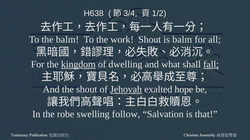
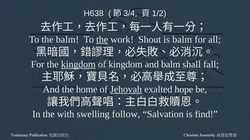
the underline: none -> present (102, 40)
of dwelling: dwelling -> kingdom (125, 65)
and what: what -> balm (171, 65)
fall underline: present -> none (211, 65)
the shout: shout -> home (87, 90)
robe: robe -> with (66, 115)
that: that -> find (206, 115)
